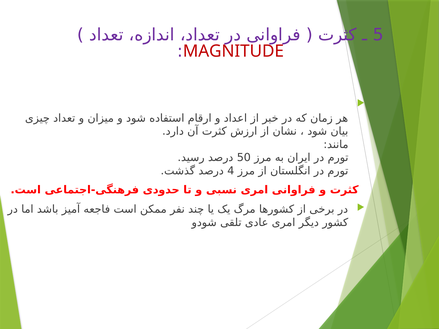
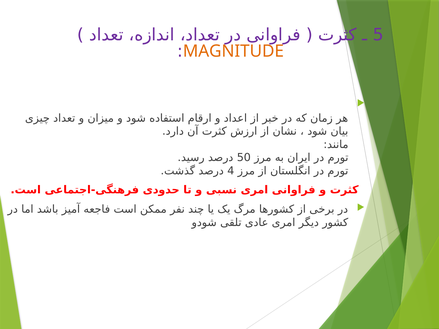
MAGNITUDE colour: red -> orange (233, 51)
